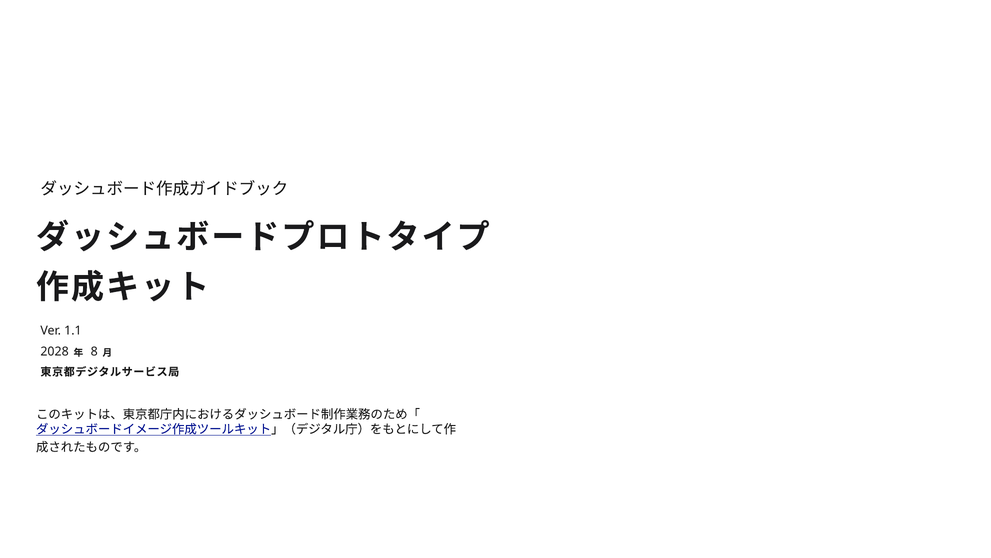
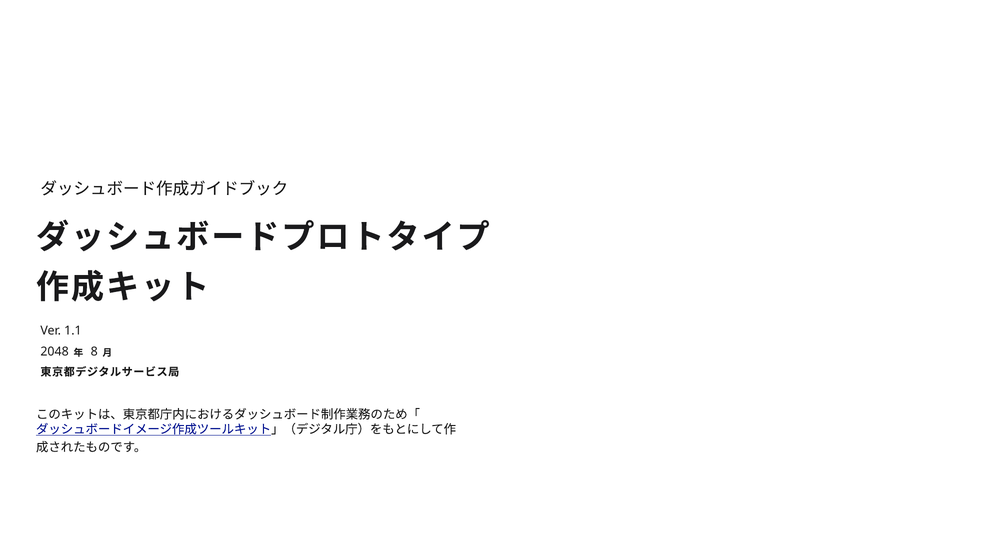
2028: 2028 -> 2048 (55, 351)
